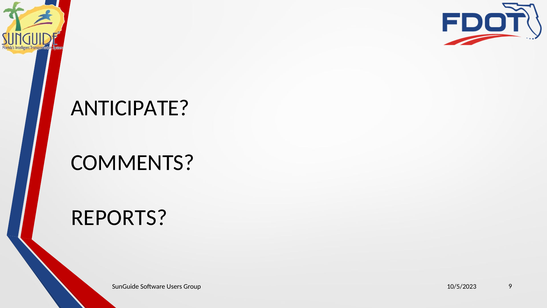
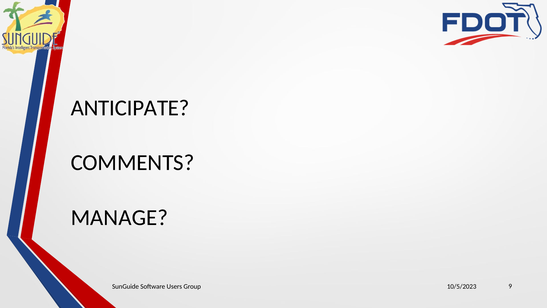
REPORTS: REPORTS -> MANAGE (119, 217)
